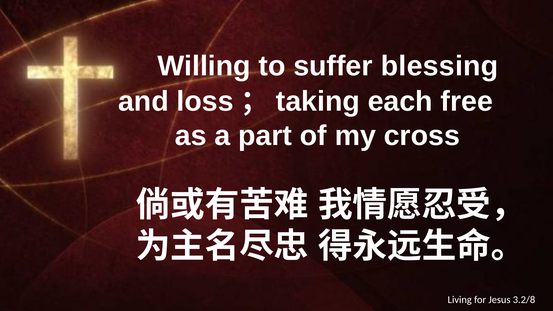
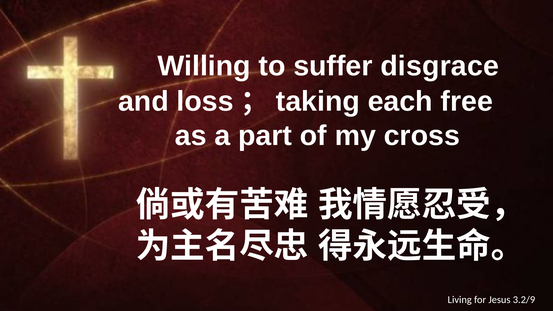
blessing: blessing -> disgrace (440, 66)
3.2/8: 3.2/8 -> 3.2/9 (524, 300)
